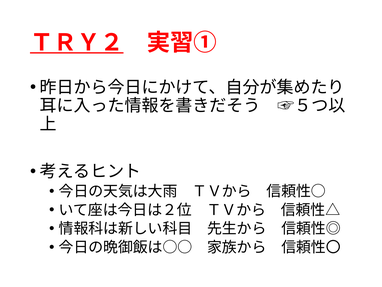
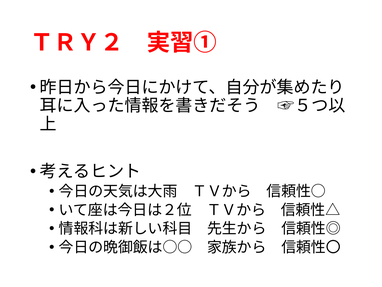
ＴＲＹ２ underline: present -> none (77, 43)
